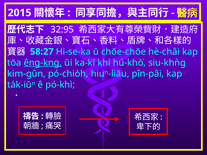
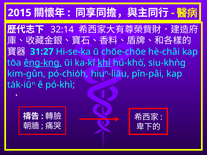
32:95: 32:95 -> 32:14 (62, 30)
58:27: 58:27 -> 31:27 (42, 52)
khí underline: none -> present (104, 63)
